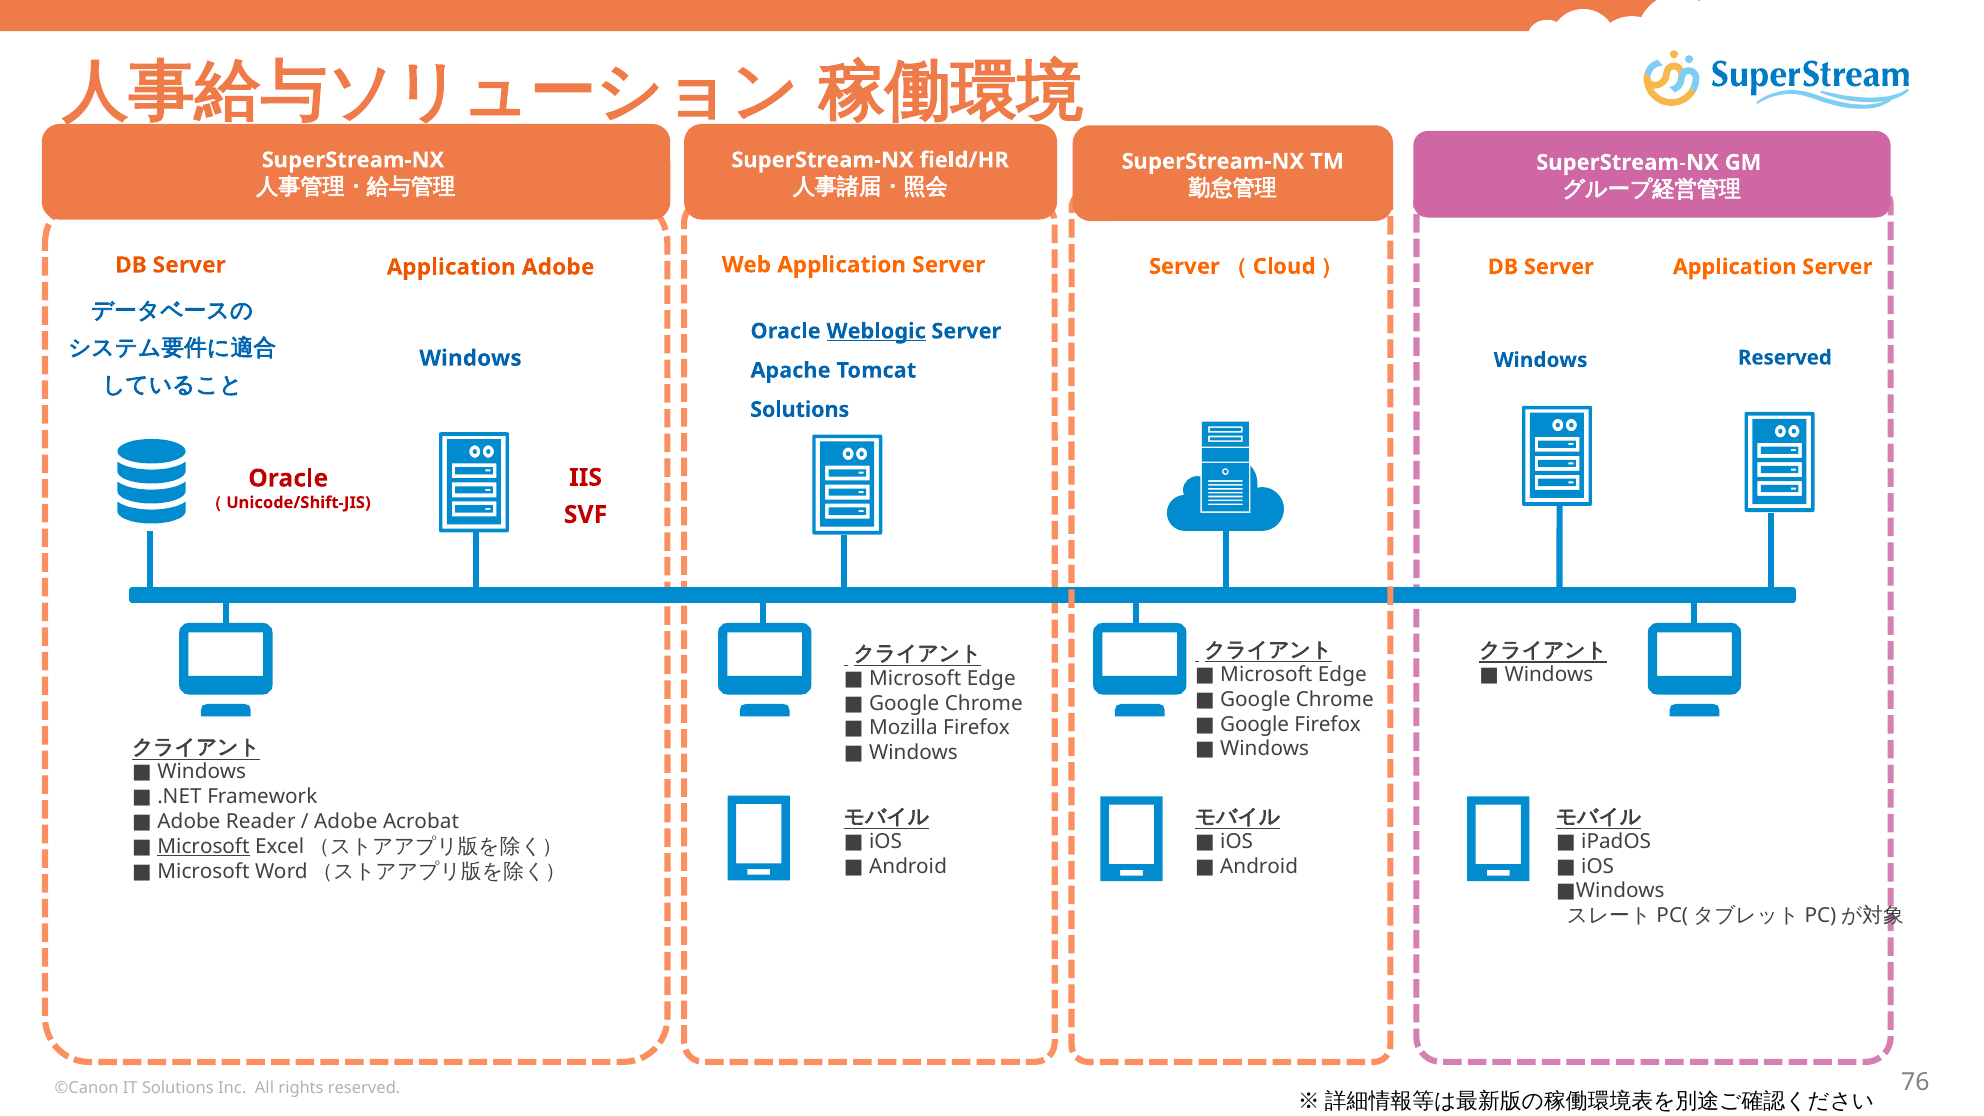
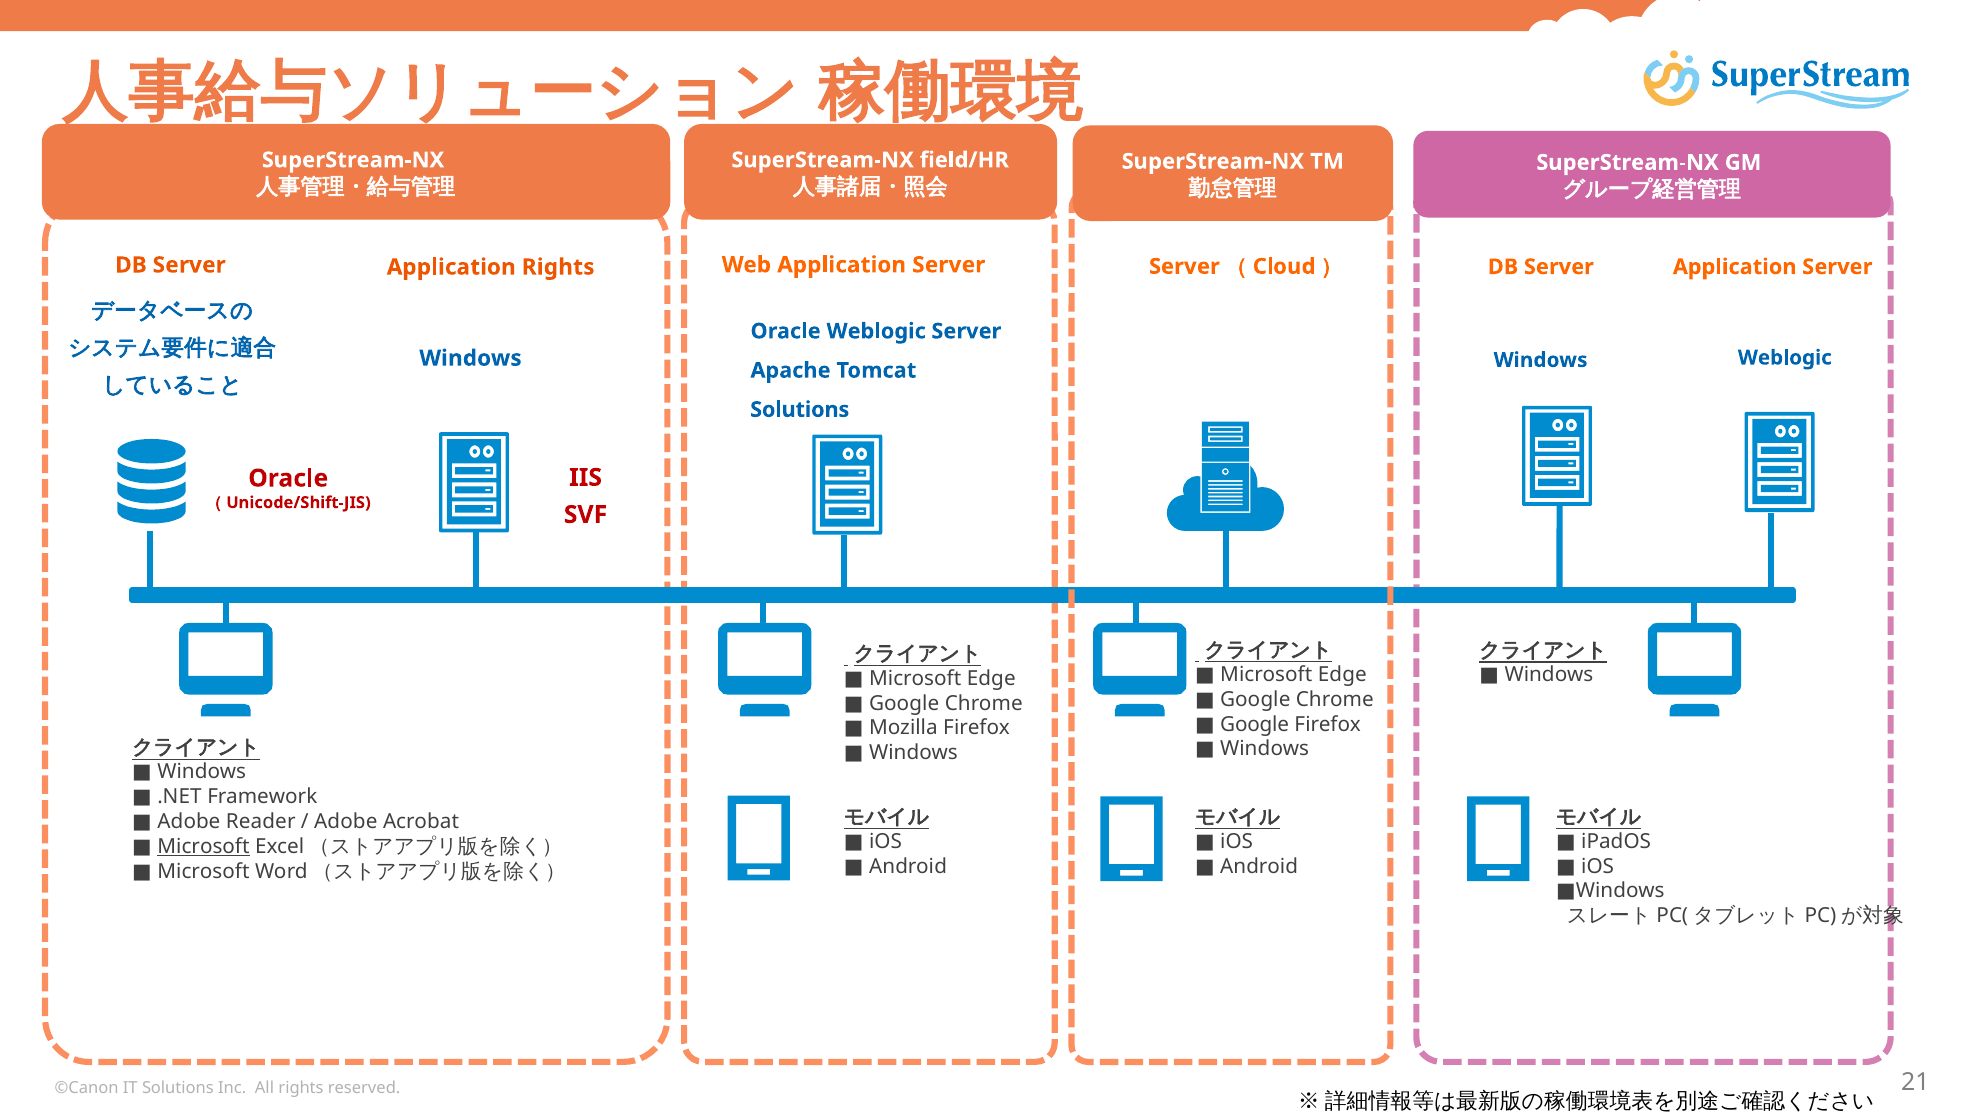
Application Adobe: Adobe -> Rights (558, 267)
Weblogic underline: present -> none (876, 331)
Windows Reserved: Reserved -> Weblogic (1785, 358)
76: 76 -> 21 (1915, 1082)
